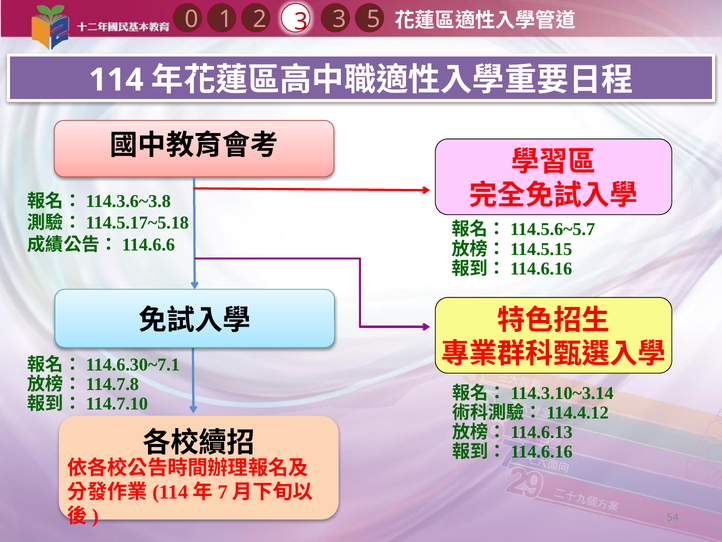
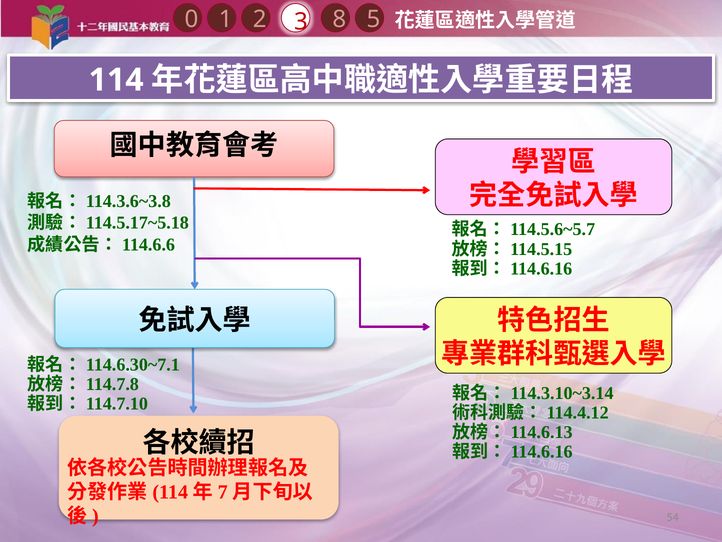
1 3: 3 -> 8 (339, 19)
